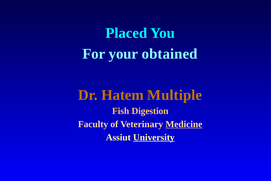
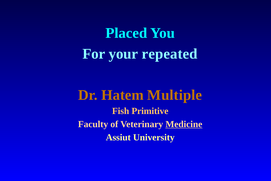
obtained: obtained -> repeated (170, 54)
Digestion: Digestion -> Primitive (150, 111)
University underline: present -> none (154, 137)
